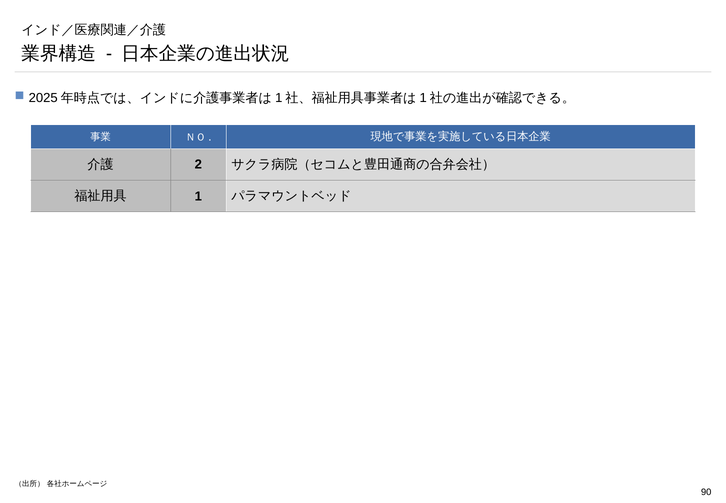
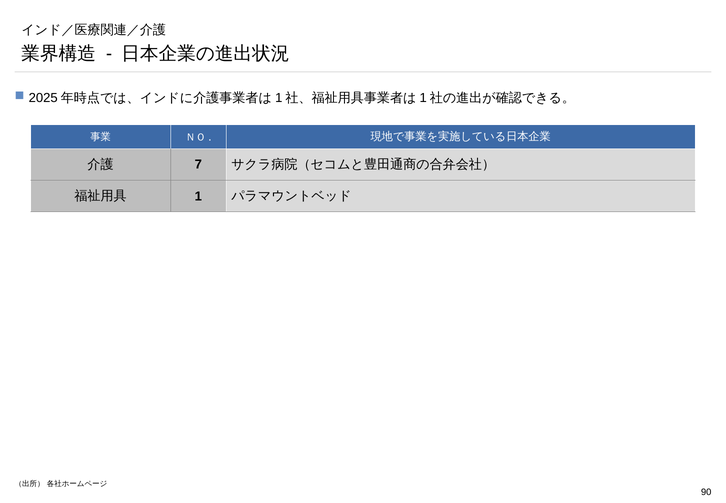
2: 2 -> 7 (198, 164)
